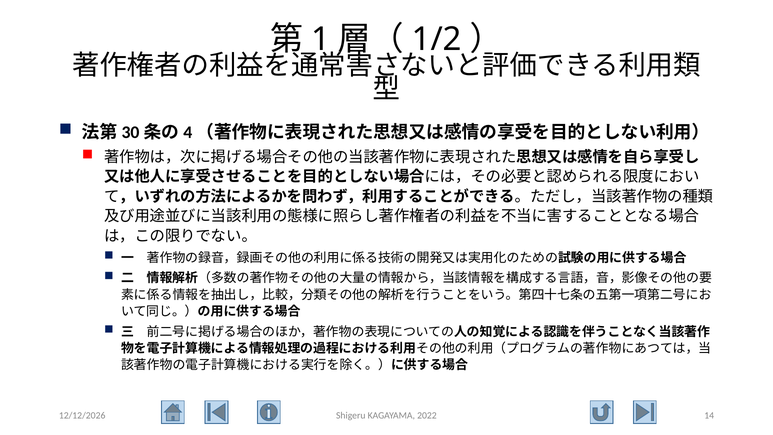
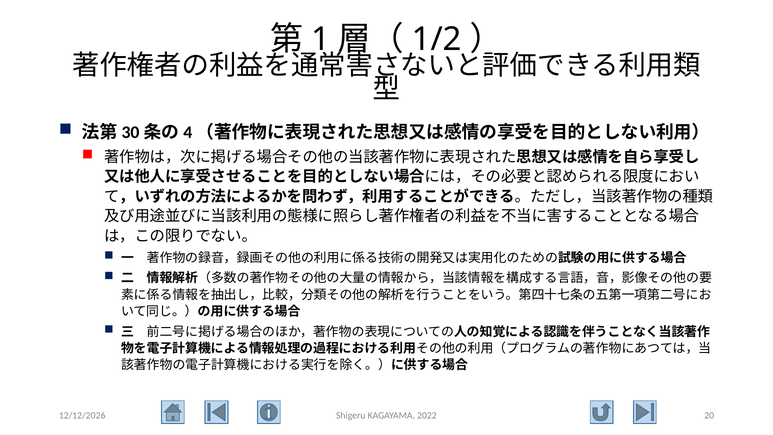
14: 14 -> 20 (709, 415)
